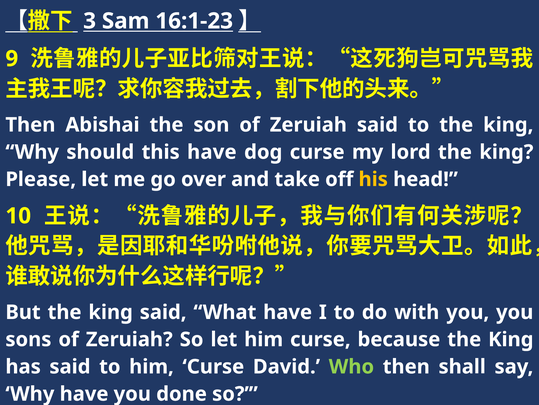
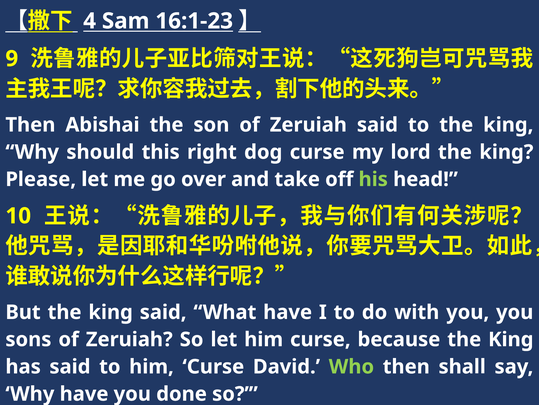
3: 3 -> 4 (90, 21)
this have: have -> right (212, 152)
his colour: yellow -> light green (373, 179)
